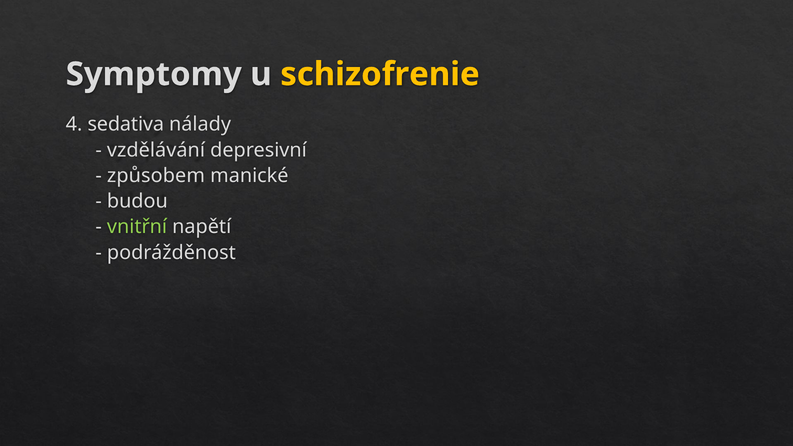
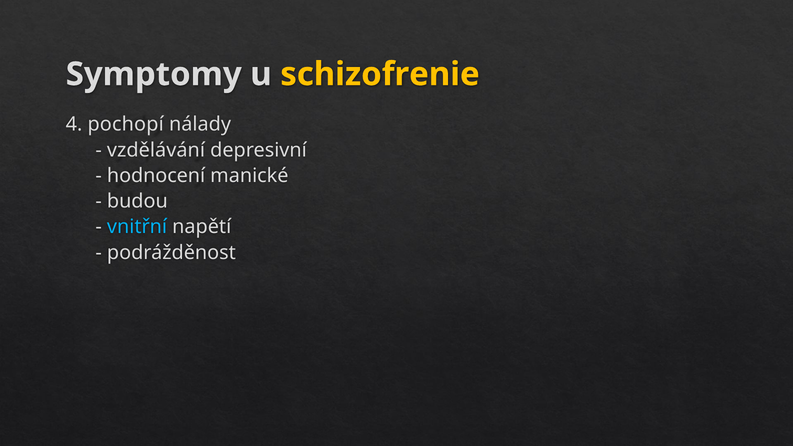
sedativa: sedativa -> pochopí (126, 124)
způsobem: způsobem -> hodnocení (156, 176)
vnitřní colour: light green -> light blue (137, 227)
